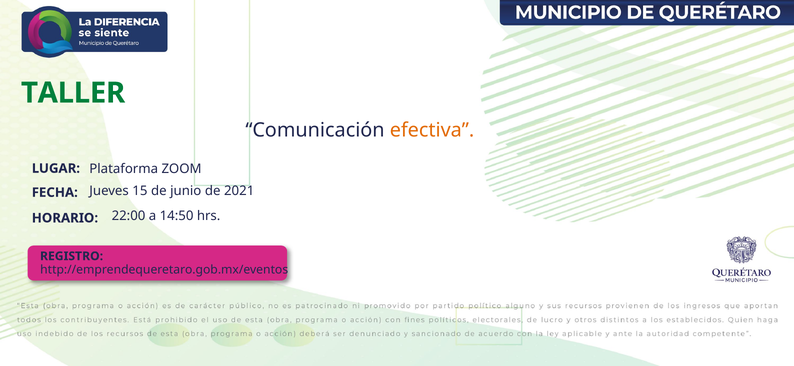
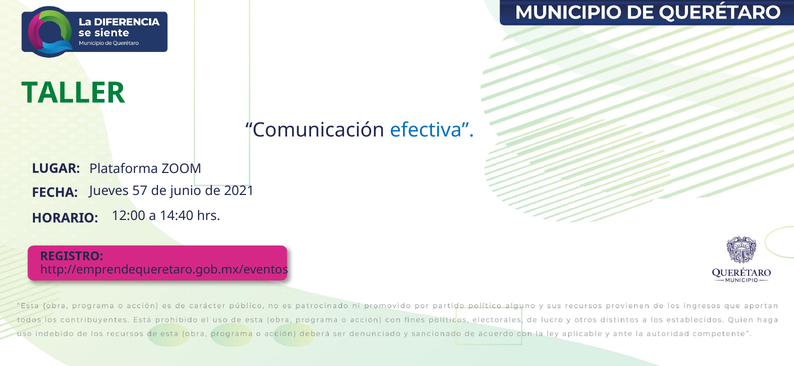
efectiva colour: orange -> blue (432, 130)
15: 15 -> 57 (140, 191)
22:00: 22:00 -> 12:00 (128, 216)
14:50: 14:50 -> 14:40 (177, 216)
